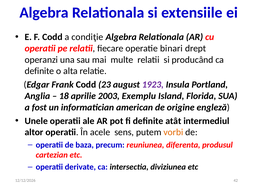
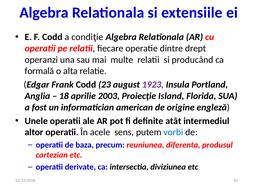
binari: binari -> dintre (171, 49)
definite: definite -> formală (39, 71)
Exemplu: Exemplu -> Proiecţie (139, 96)
vorbi colour: orange -> blue (173, 133)
